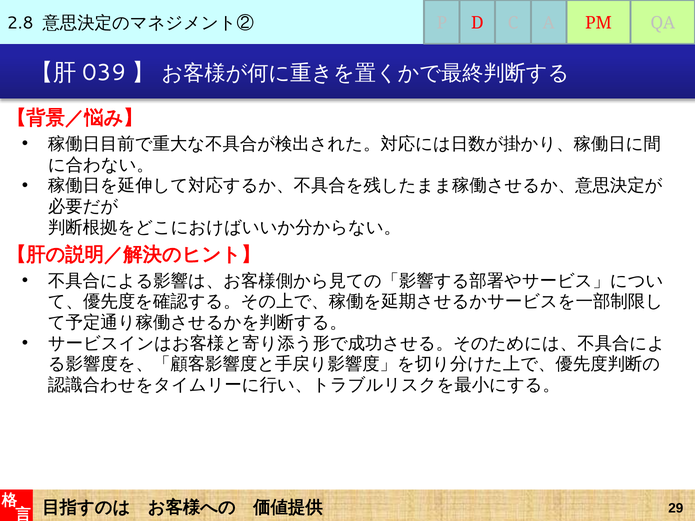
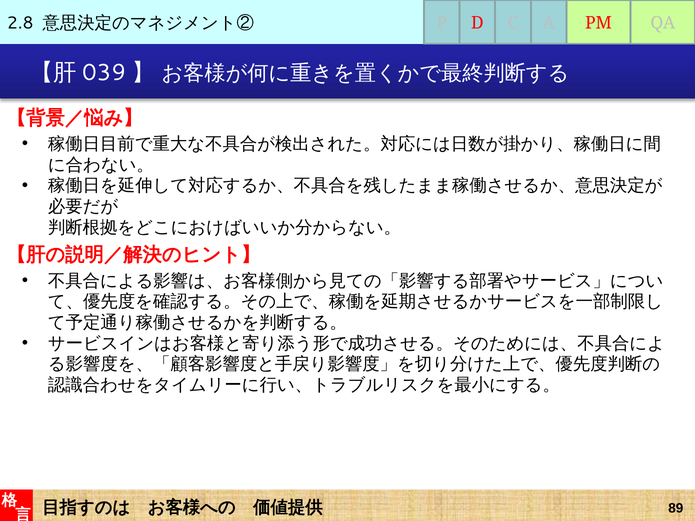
29: 29 -> 89 (676, 508)
